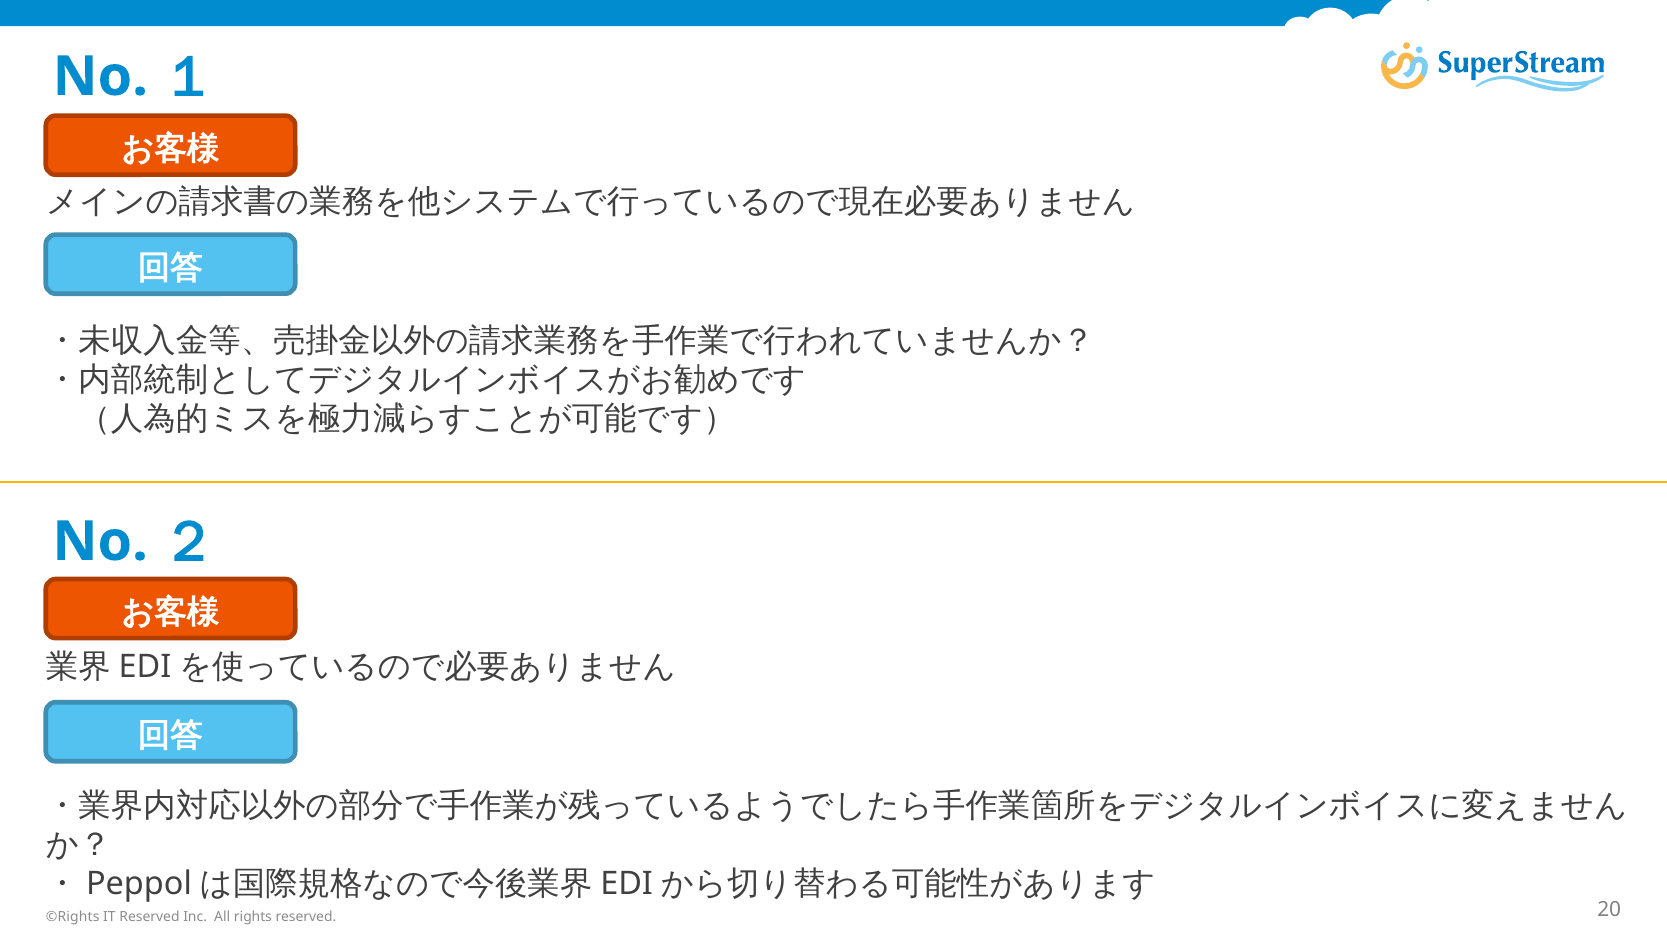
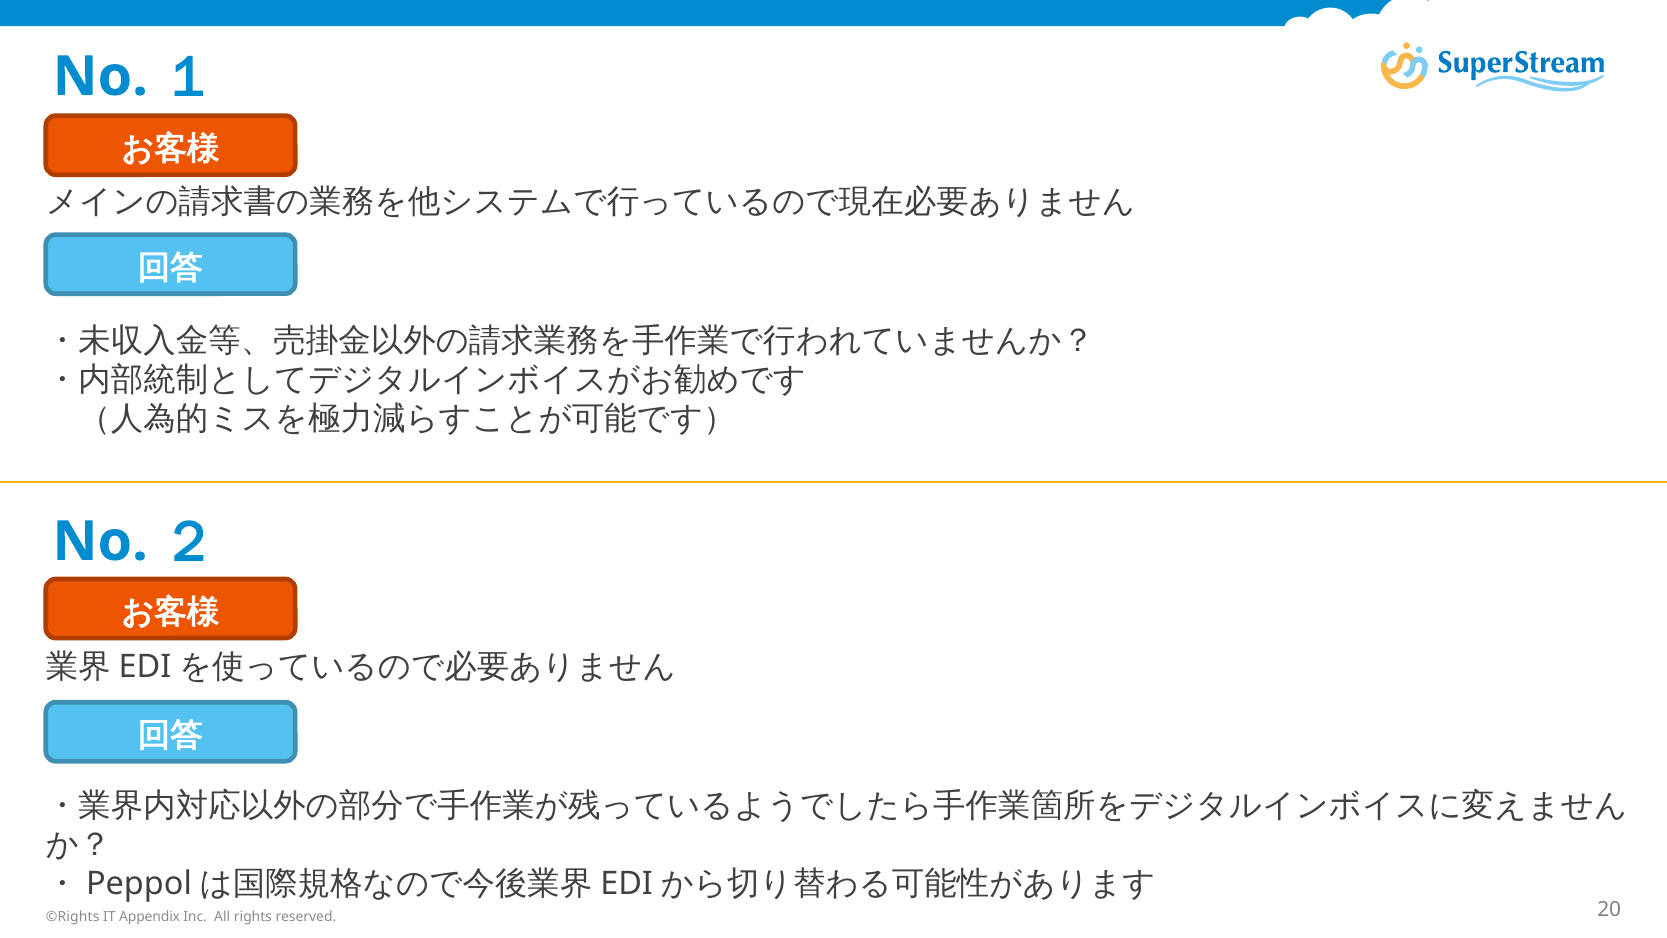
IT Reserved: Reserved -> Appendix (150, 916)
